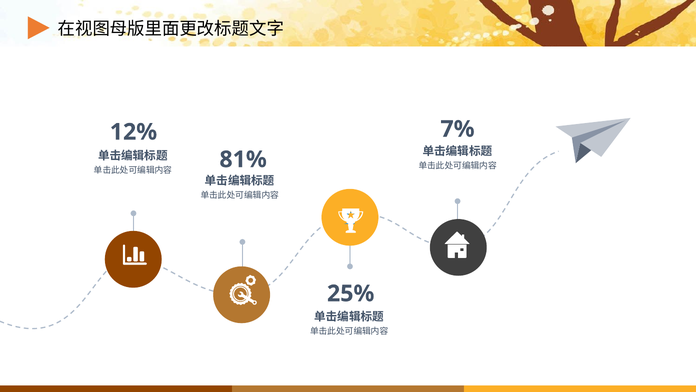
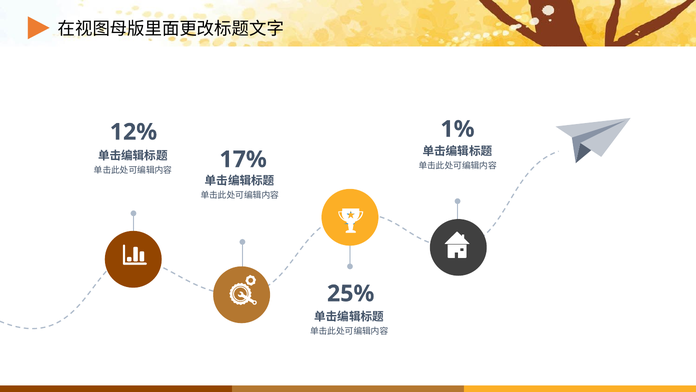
7%: 7% -> 1% (457, 129)
81%: 81% -> 17% (243, 159)
